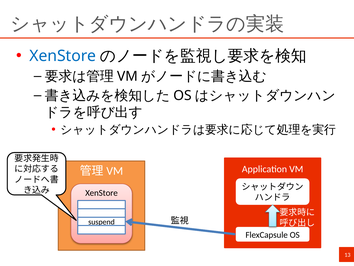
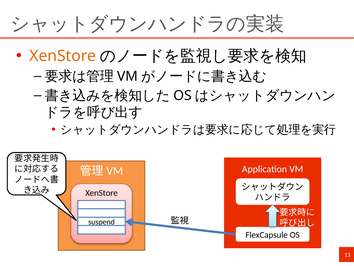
XenStore colour: blue -> orange (63, 56)
